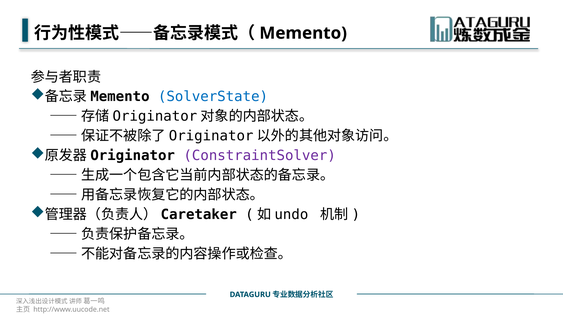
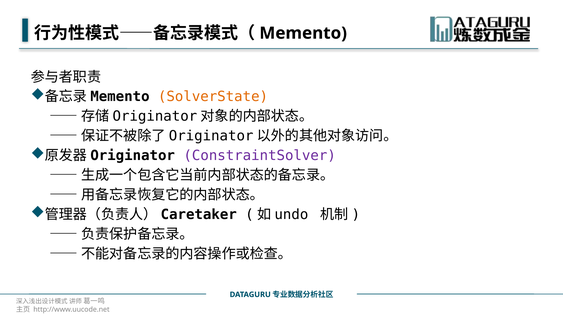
SolverState colour: blue -> orange (213, 97)
